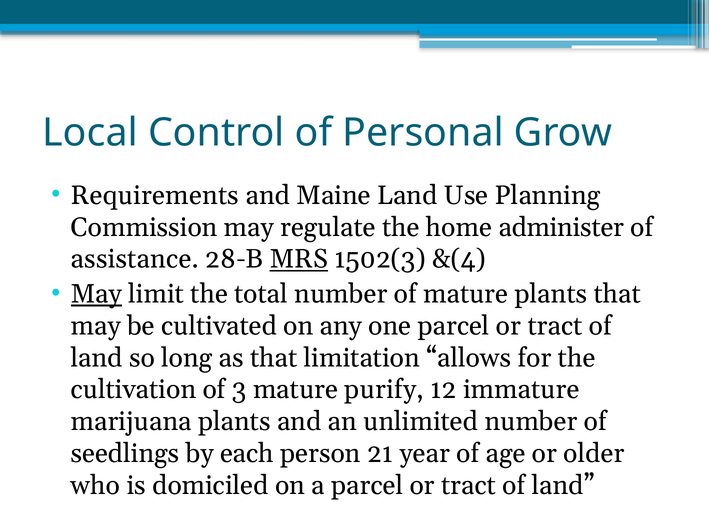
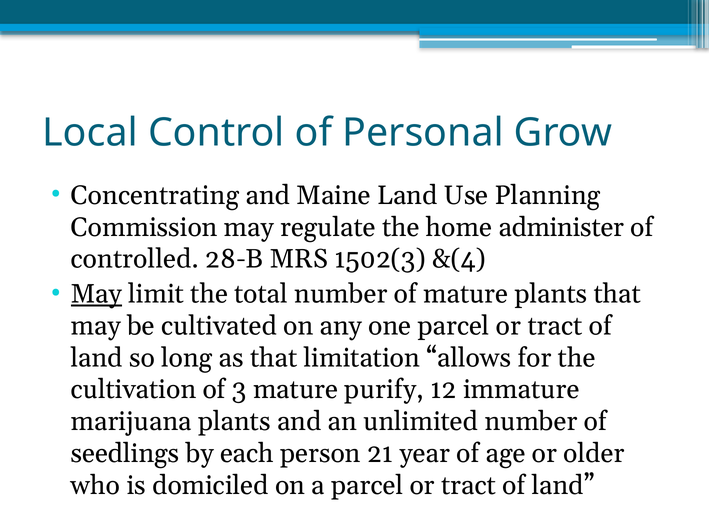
Requirements: Requirements -> Concentrating (155, 196)
assistance: assistance -> controlled (135, 260)
MRS underline: present -> none (299, 260)
